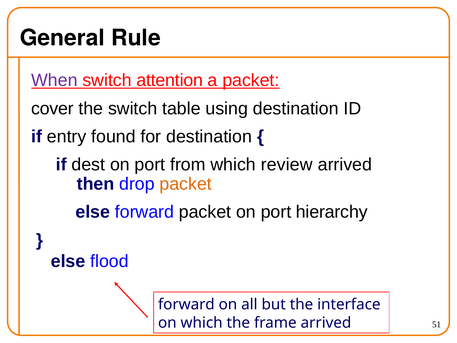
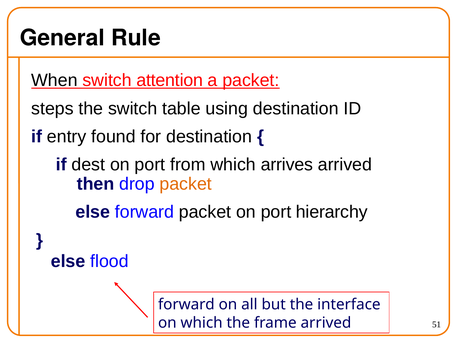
When colour: purple -> black (54, 80)
cover: cover -> steps (52, 108)
review: review -> arrives (287, 165)
